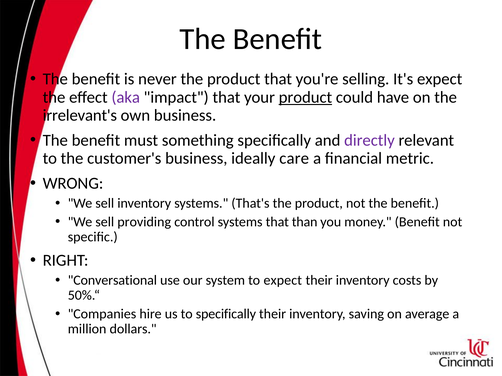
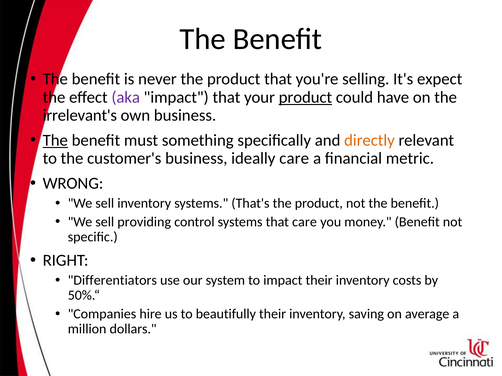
The underline: none -> present (55, 140)
directly colour: purple -> orange (369, 140)
that than: than -> care (305, 222)
Conversational: Conversational -> Differentiators (112, 281)
to expect: expect -> impact (283, 281)
to specifically: specifically -> beautifully (226, 314)
